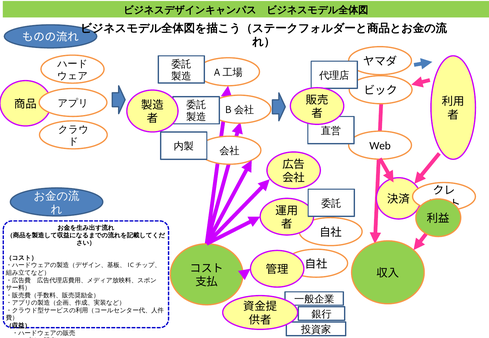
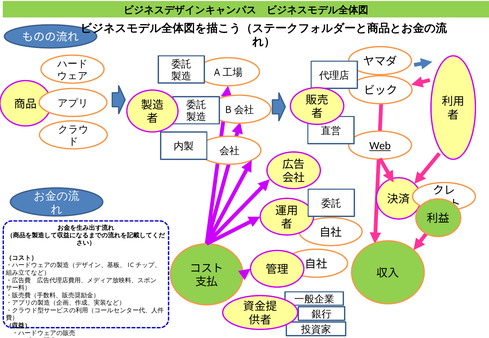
Web underline: none -> present (380, 146)
